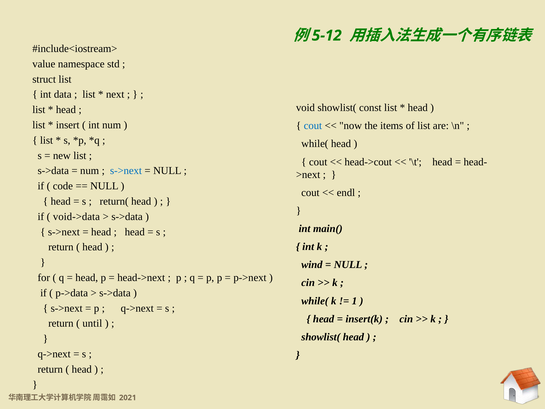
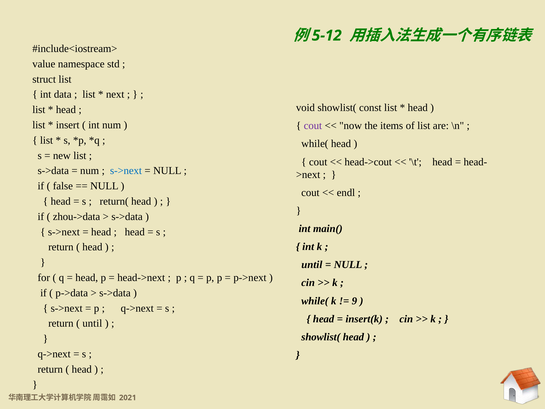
cout colour: blue -> purple (313, 126)
code: code -> false (63, 186)
void->data: void->data -> zhou->data (77, 216)
wind: wind -> until (312, 265)
1: 1 -> 9 (354, 301)
